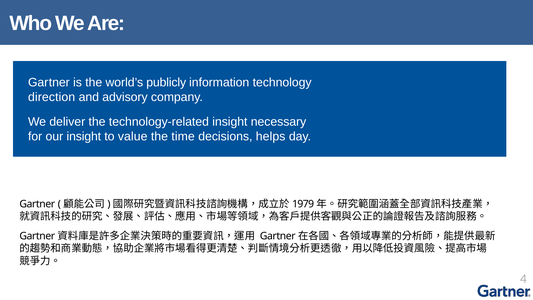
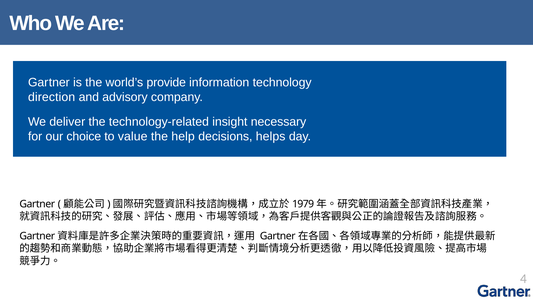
publicly: publicly -> provide (166, 82)
our insight: insight -> choice (84, 136)
time: time -> help (183, 136)
